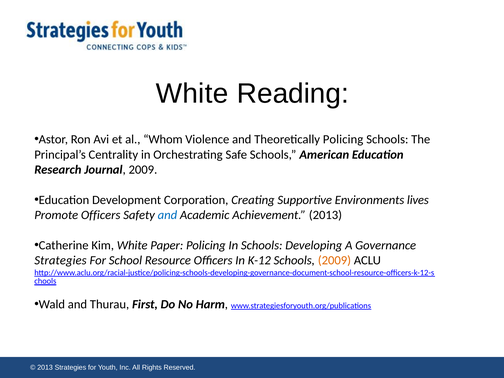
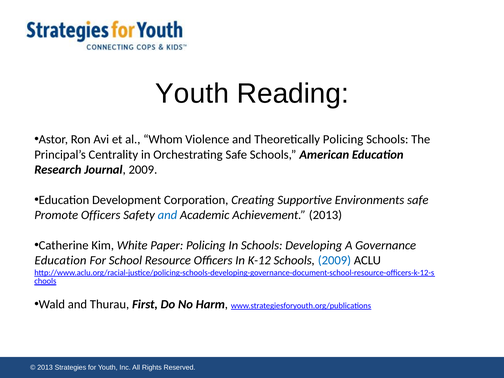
White: White -> Youth (192, 94)
Environments lives: lives -> safe (418, 200)
Strategies: Strategies -> Education (61, 260)
2009 colour: orange -> blue (334, 260)
